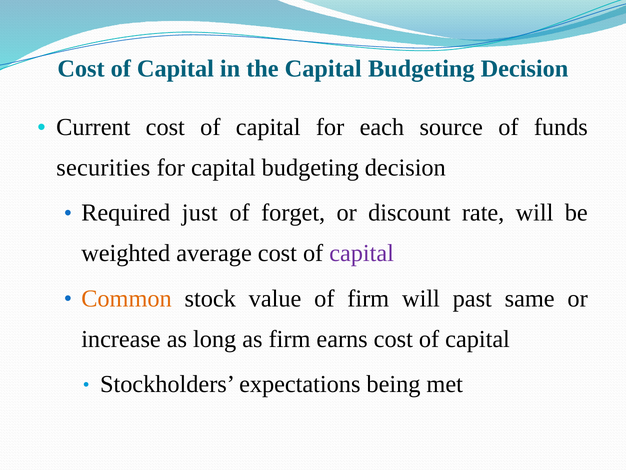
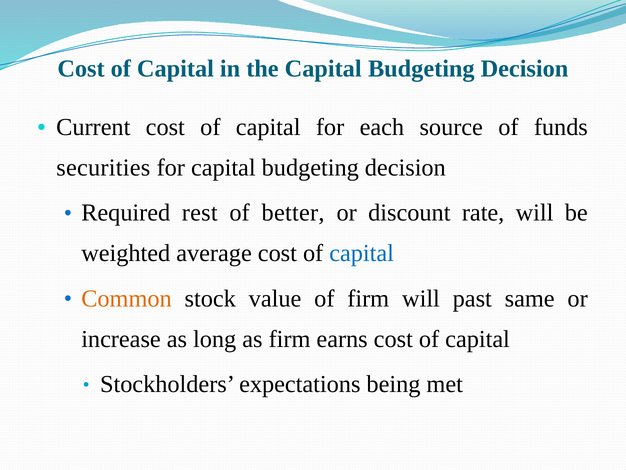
just: just -> rest (200, 213)
forget: forget -> better (293, 213)
capital colour: purple -> blue (362, 253)
